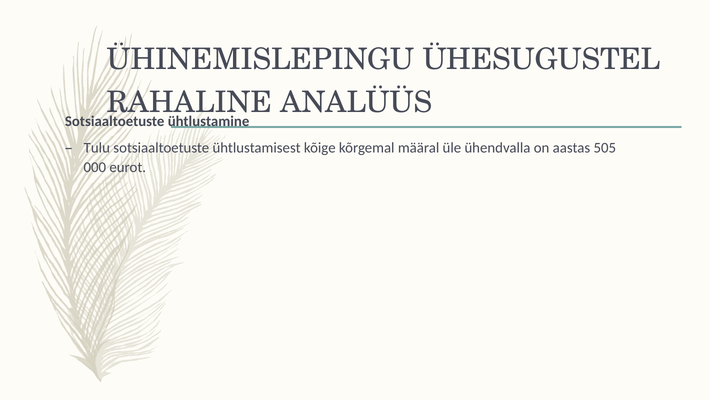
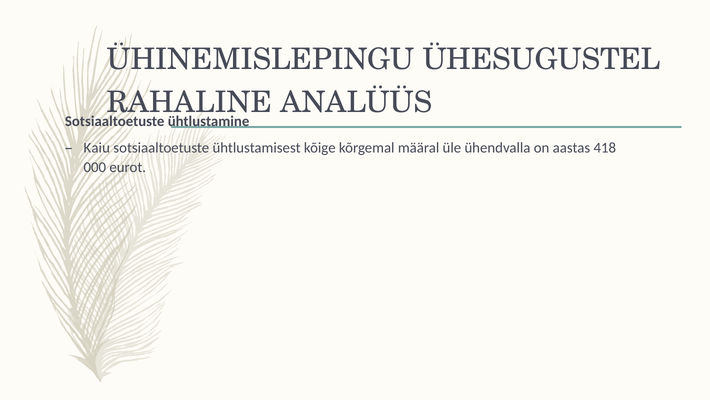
Tulu: Tulu -> Kaiu (97, 148)
505: 505 -> 418 (605, 148)
